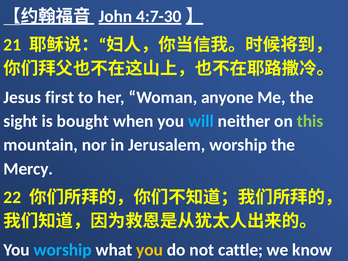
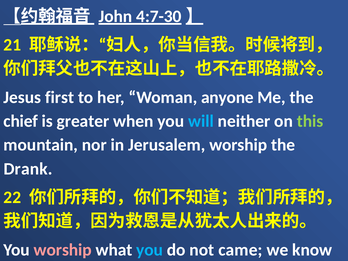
sight: sight -> chief (21, 121)
bought: bought -> greater (83, 121)
Mercy: Mercy -> Drank (28, 169)
worship colour: light blue -> pink (63, 250)
you colour: yellow -> light blue (150, 250)
cattle: cattle -> came (240, 250)
